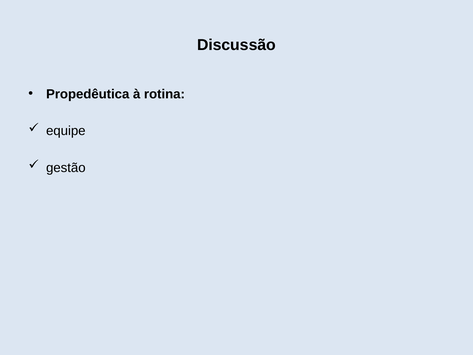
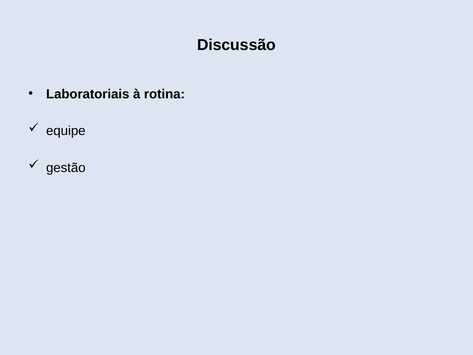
Propedêutica: Propedêutica -> Laboratoriais (88, 94)
